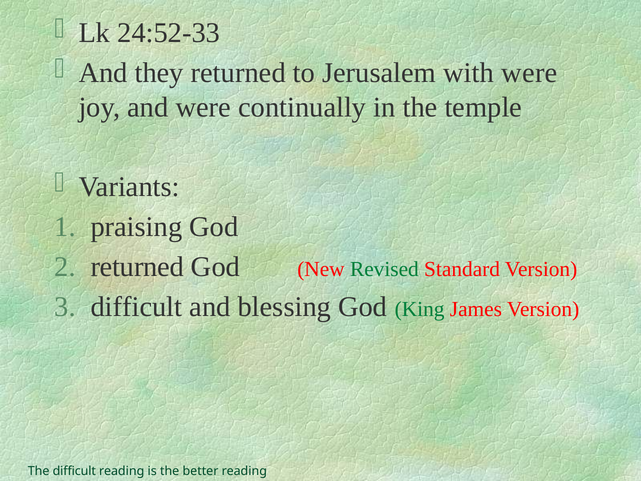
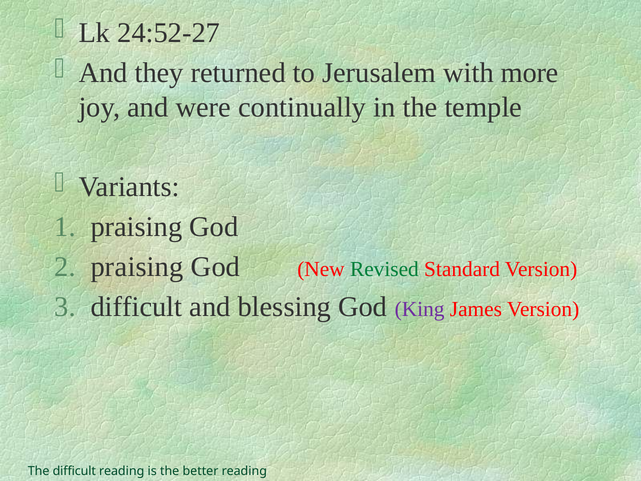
24:52-33: 24:52-33 -> 24:52-27 (169, 33)
with were: were -> more (530, 73)
returned: returned -> praising (137, 267)
King colour: green -> purple (420, 309)
